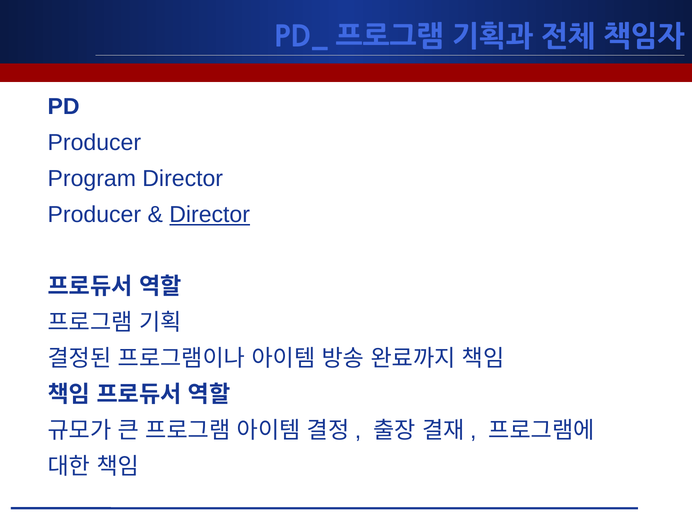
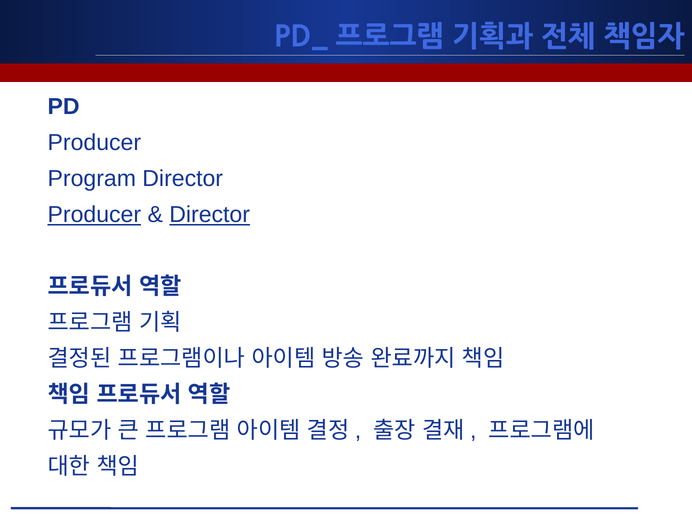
Producer underline: none -> present (94, 215)
